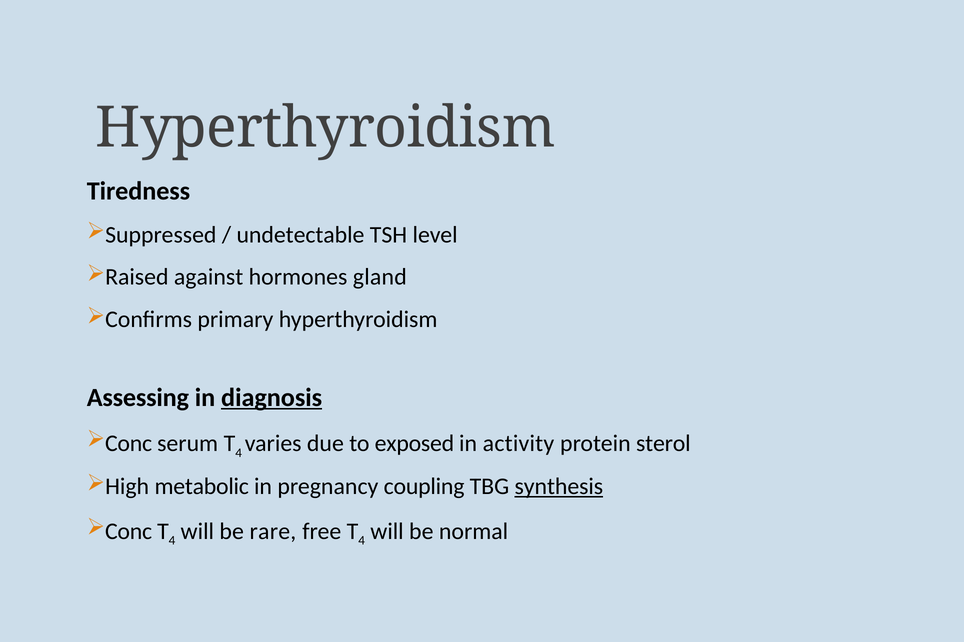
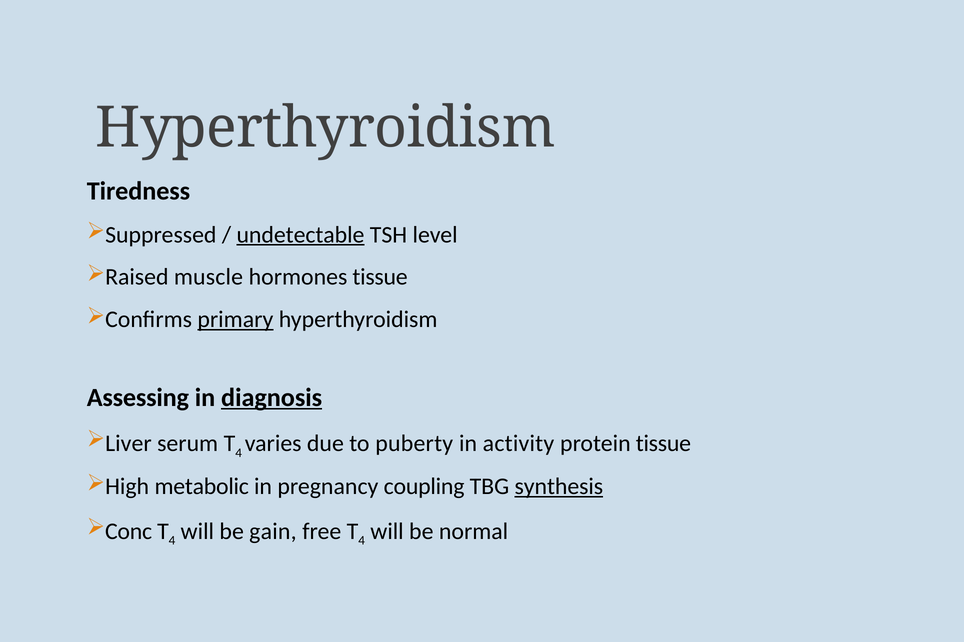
undetectable underline: none -> present (300, 235)
against: against -> muscle (208, 277)
hormones gland: gland -> tissue (380, 277)
primary underline: none -> present (235, 320)
Conc: Conc -> Liver (128, 444)
exposed: exposed -> puberty (414, 444)
protein sterol: sterol -> tissue (663, 444)
rare: rare -> gain (273, 532)
